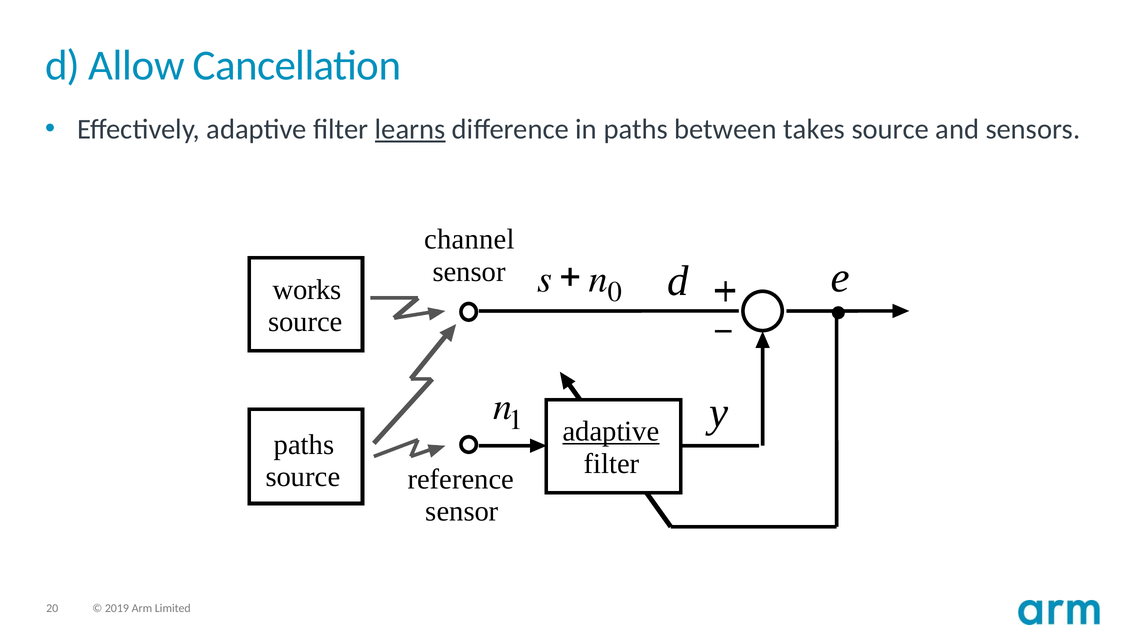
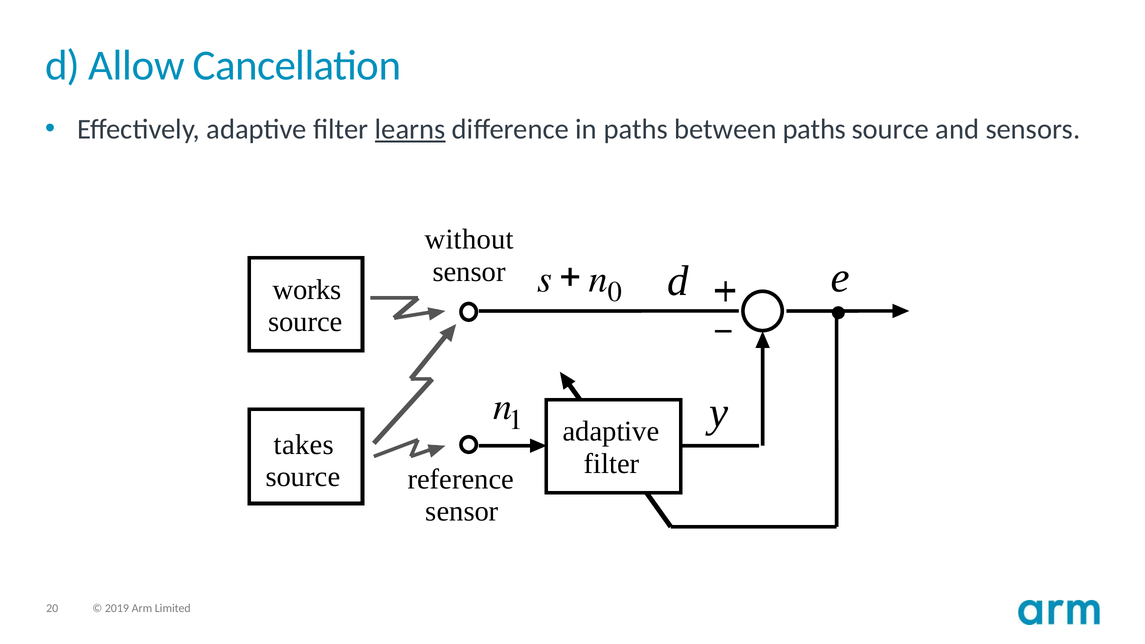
between takes: takes -> paths (814, 129)
channel: channel -> without (469, 240)
adaptive underline: present -> none (611, 432)
paths: paths -> takes (304, 445)
